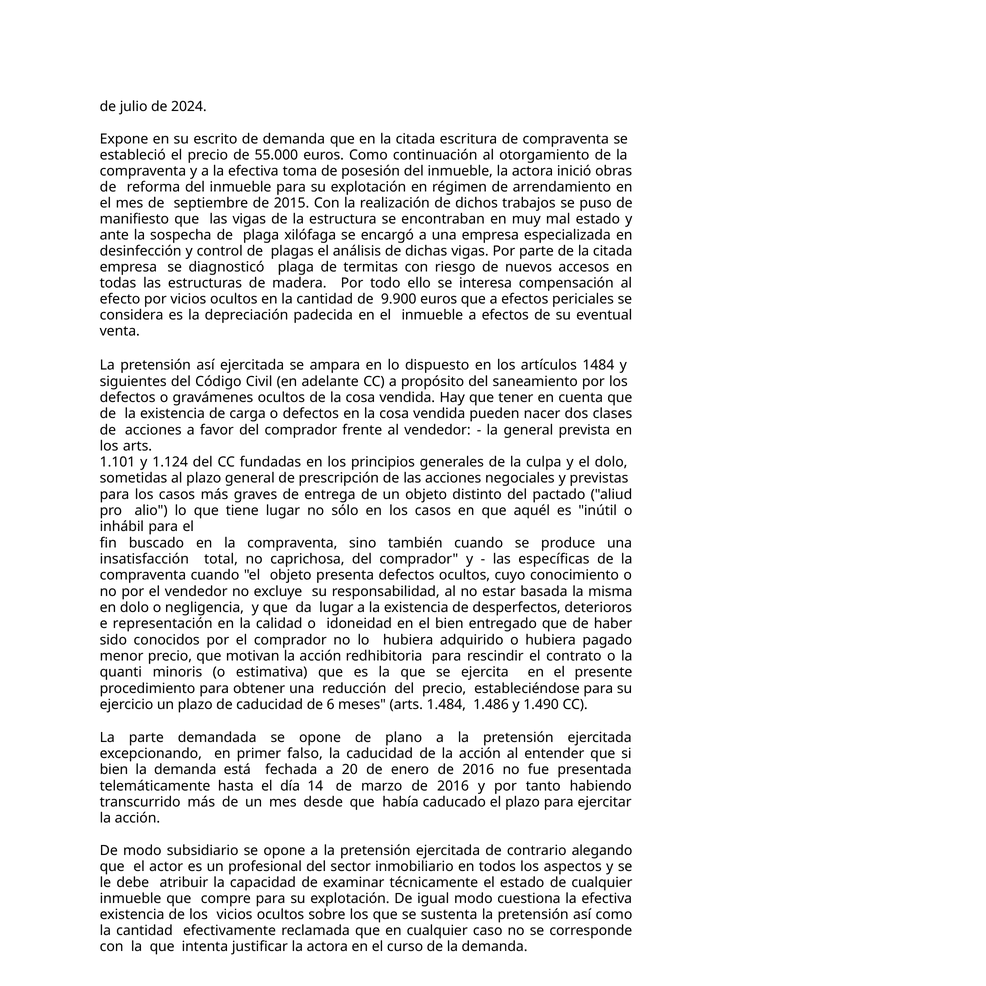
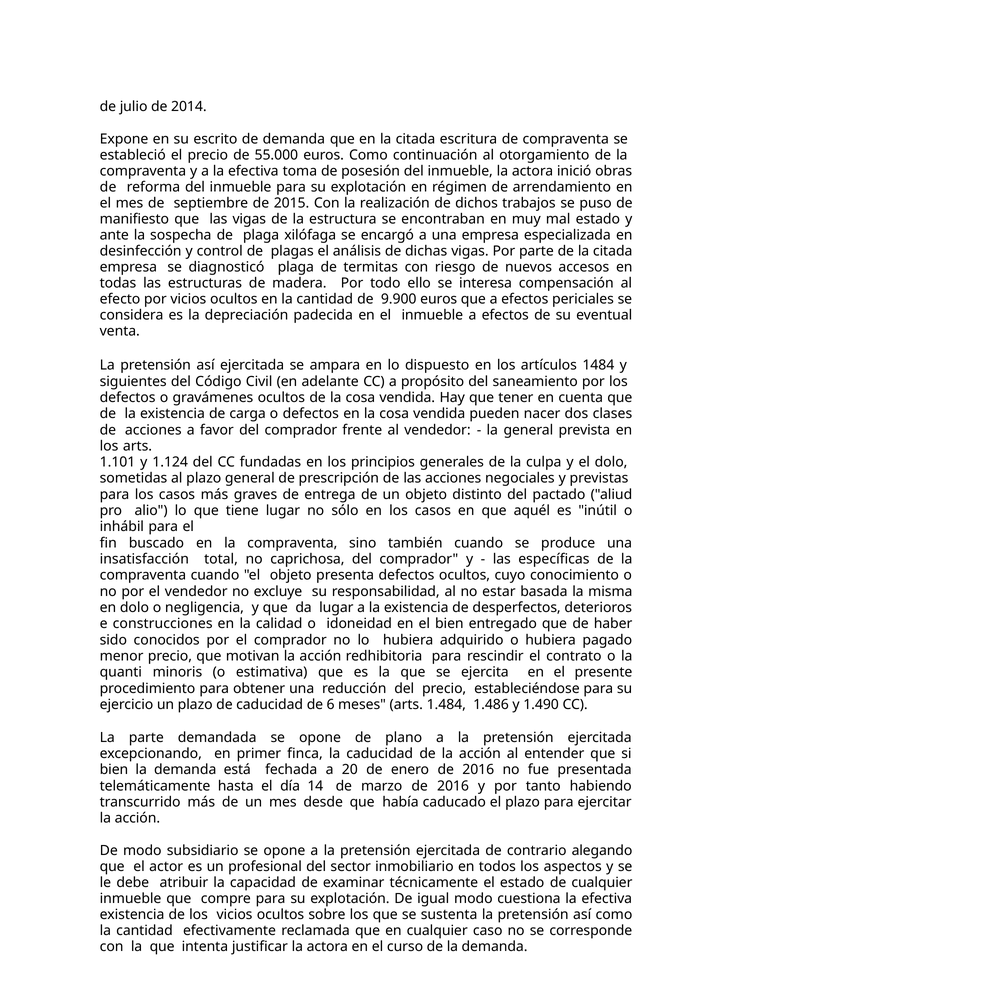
2024: 2024 -> 2014 (189, 107)
representación: representación -> construcciones (163, 624)
falso: falso -> finca (305, 754)
